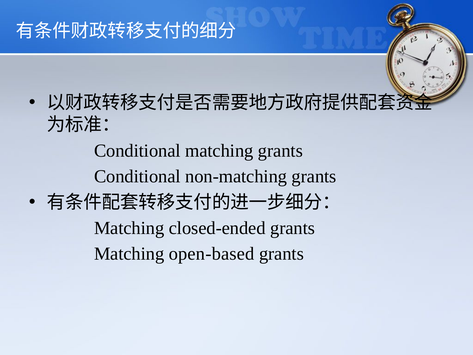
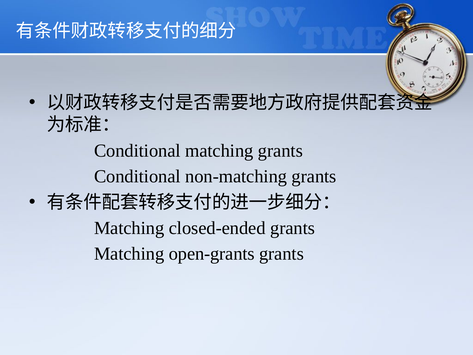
open-based: open-based -> open-grants (212, 254)
